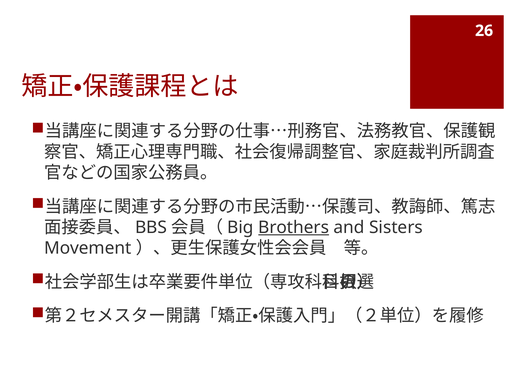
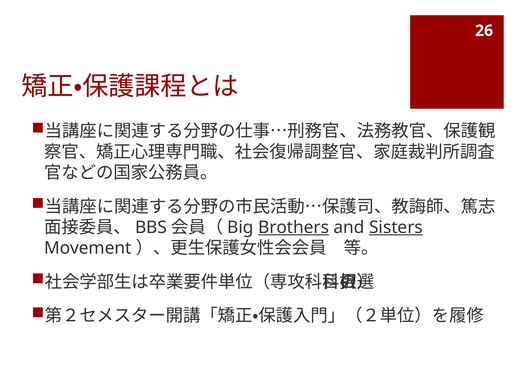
Sisters underline: none -> present (396, 227)
